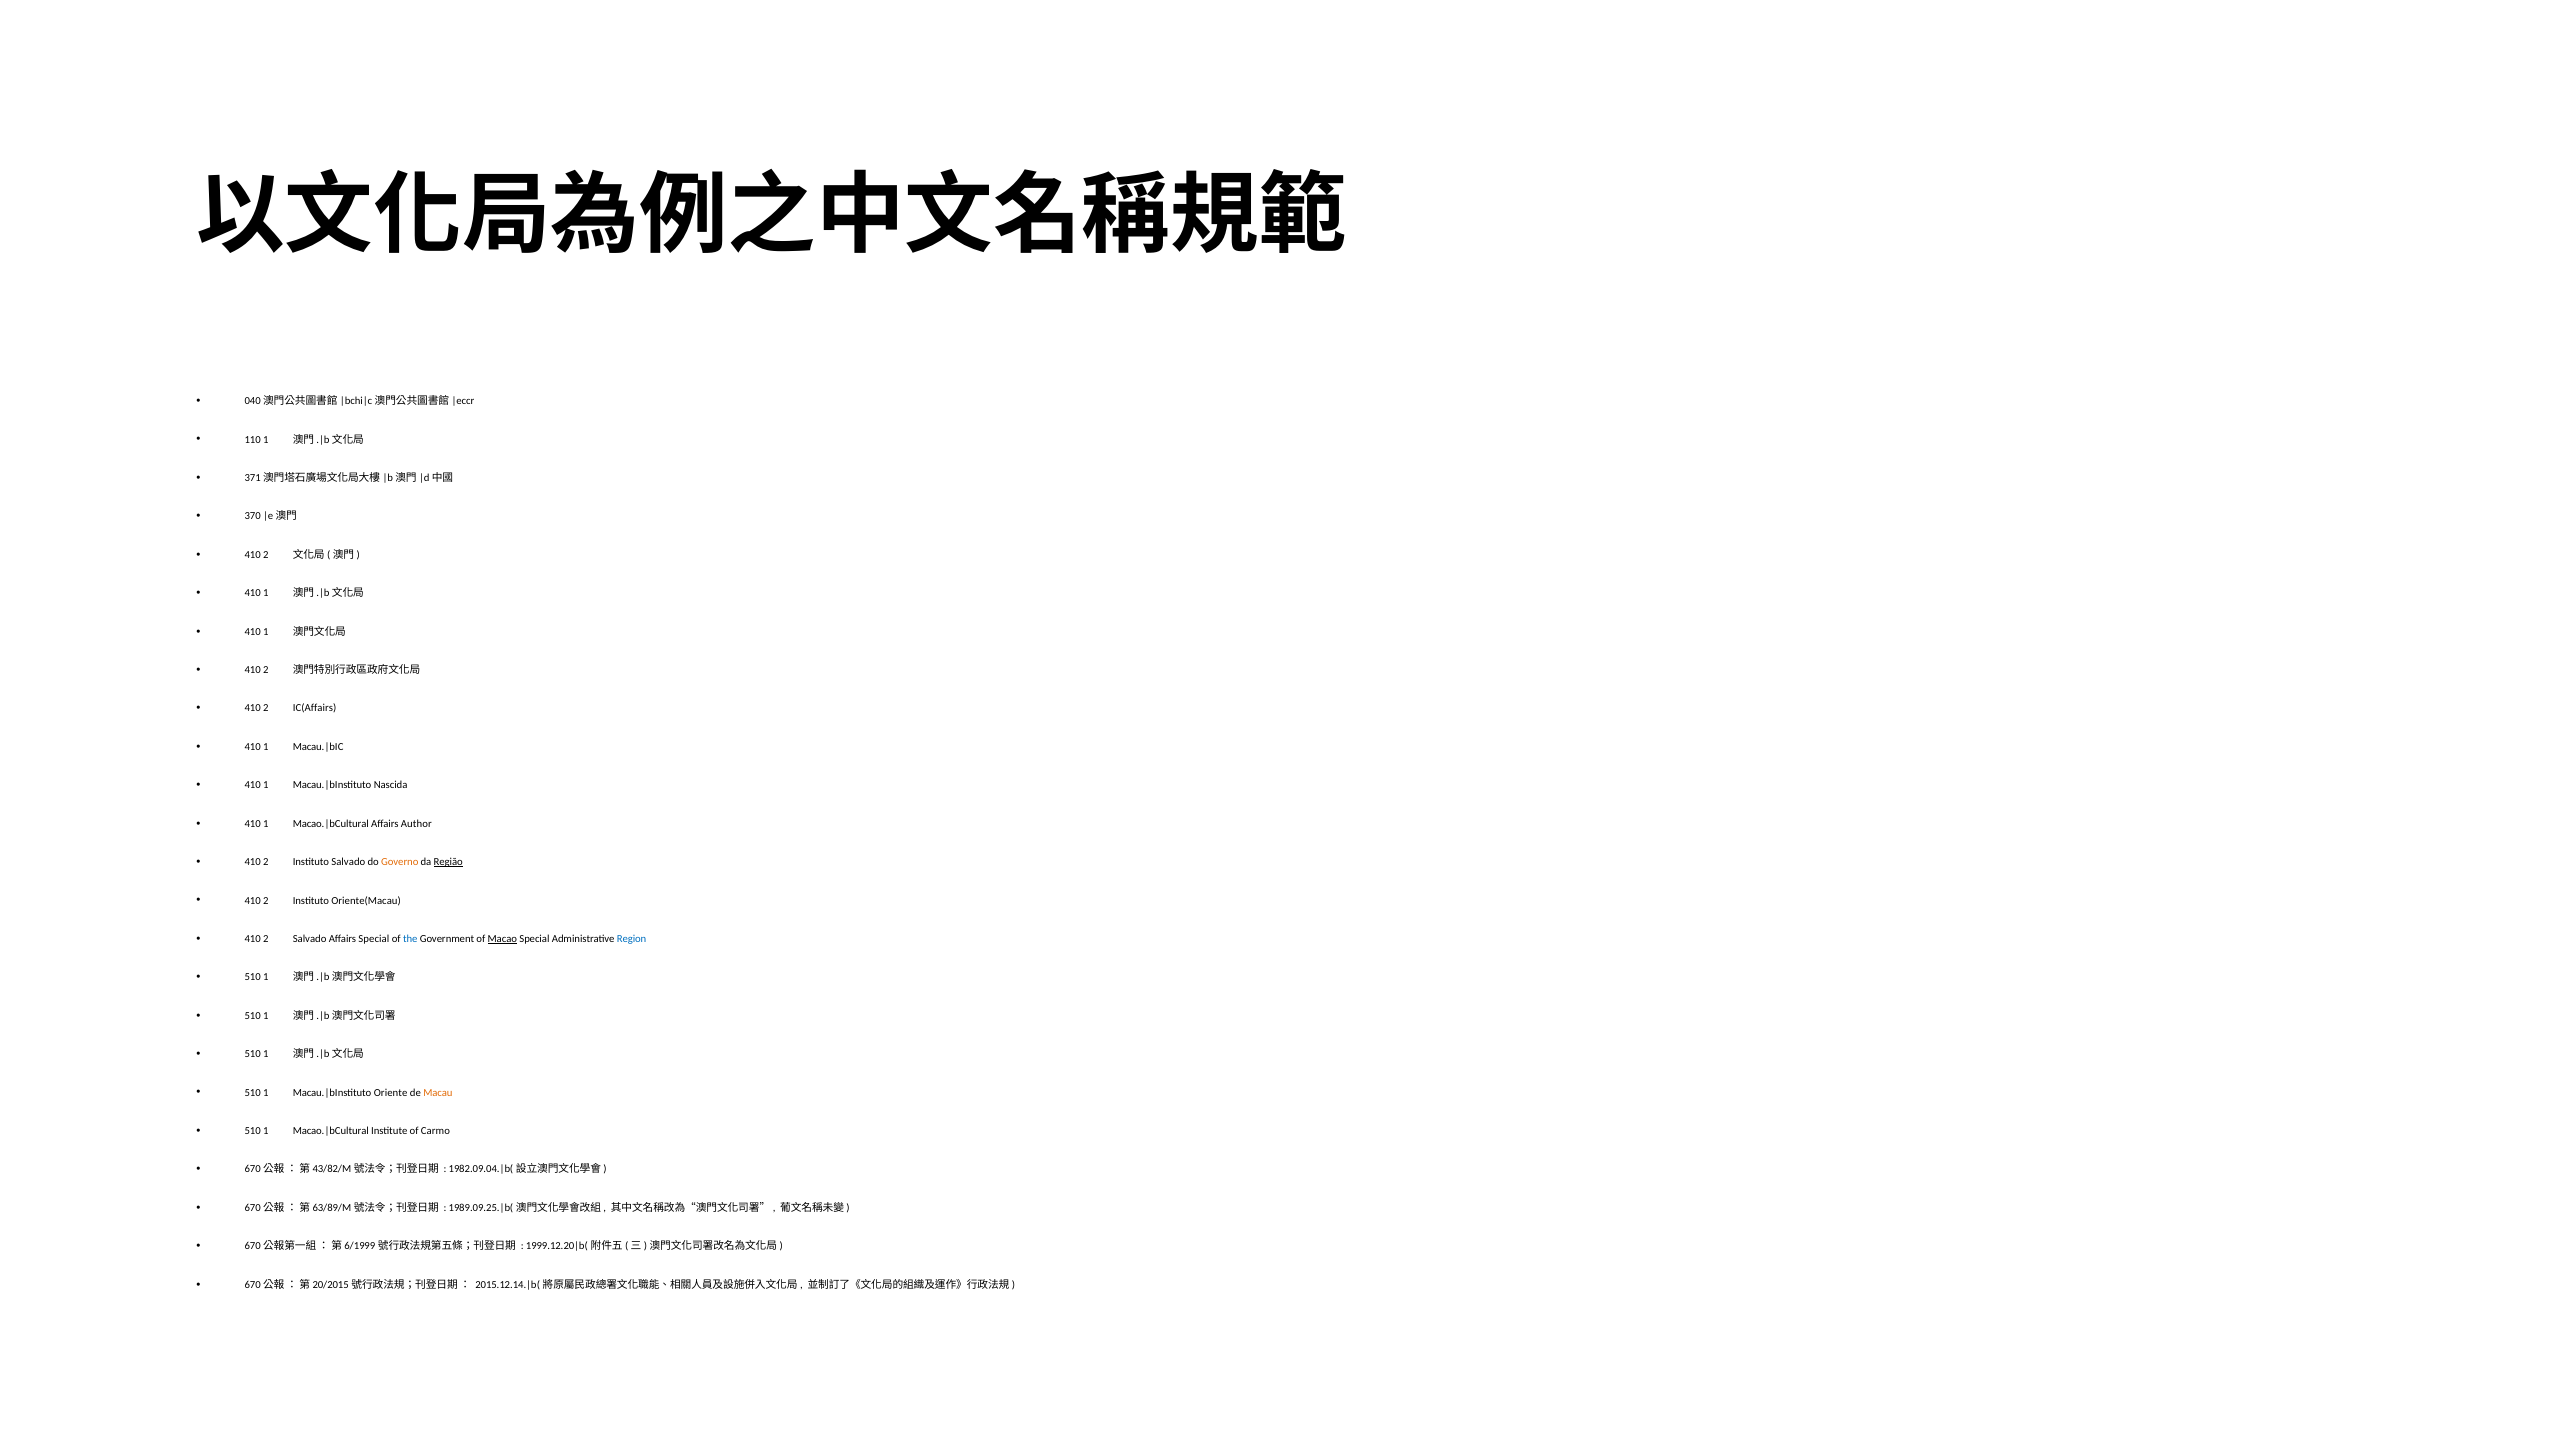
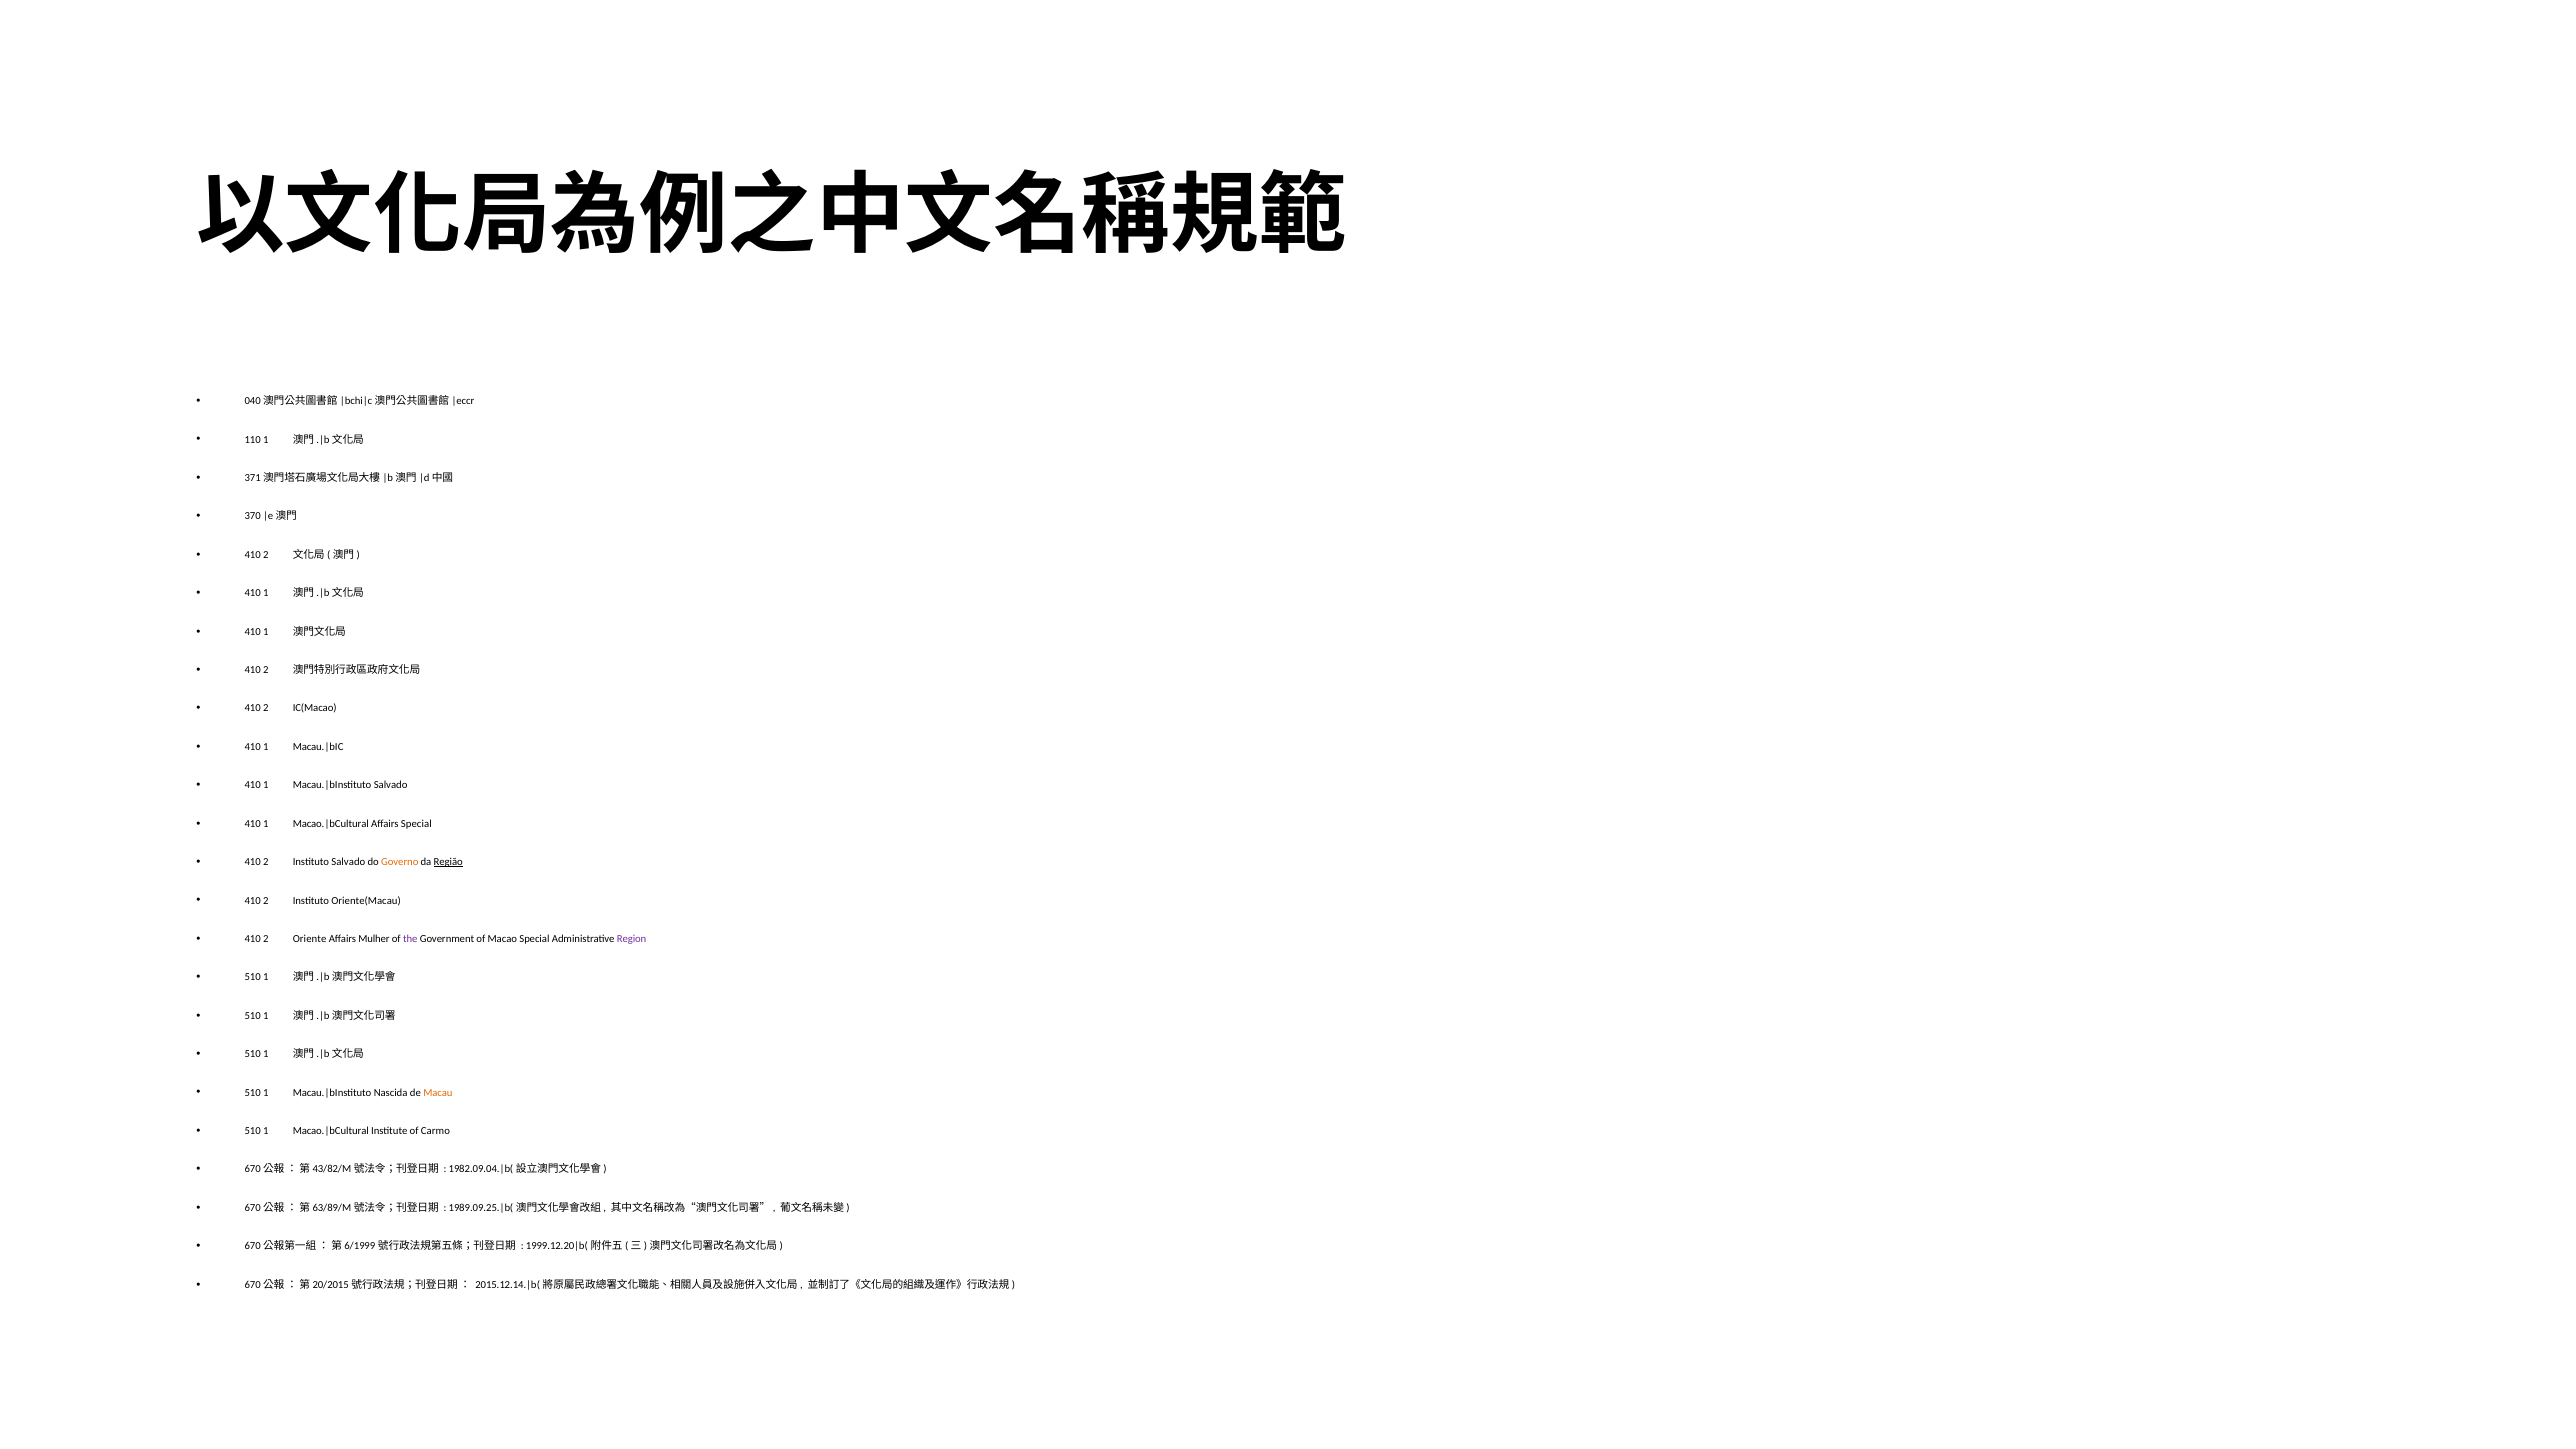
IC(Affairs: IC(Affairs -> IC(Macao (315, 708)
Nascida: Nascida -> Salvado (391, 785)
Affairs Author: Author -> Special (416, 824)
Salvado: Salvado -> Oriente (310, 939)
Affairs Special: Special -> Mulher (374, 939)
the colour: blue -> purple (410, 939)
Macao underline: present -> none (502, 939)
Region colour: blue -> purple (632, 939)
Oriente: Oriente -> Nascida (391, 1093)
